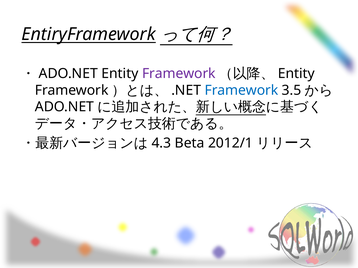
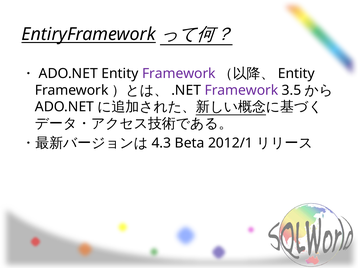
Framework colour: blue -> purple (241, 90)
